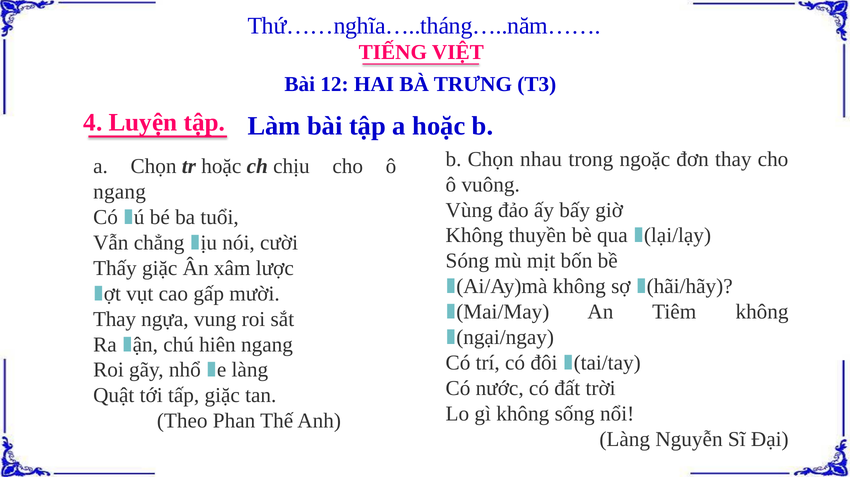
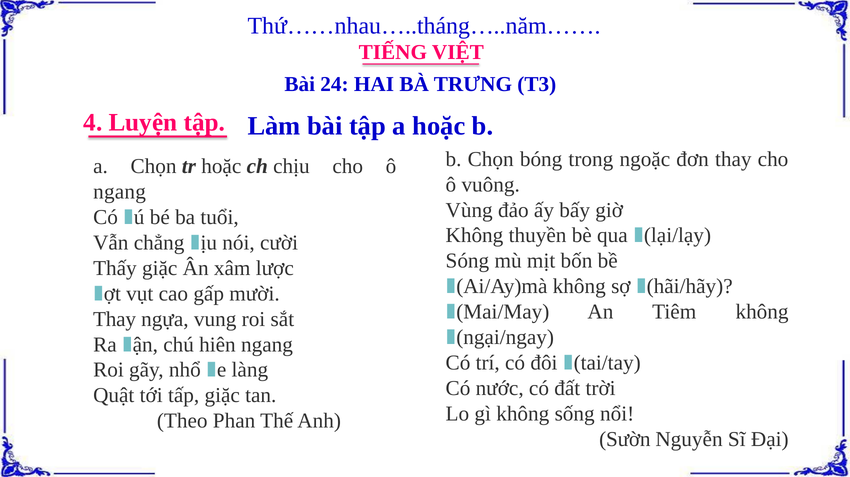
Thứ……nghĩa…..tháng…..năm……: Thứ……nghĩa…..tháng…..năm…… -> Thứ……nhau…..tháng…..năm…… (424, 26)
12: 12 -> 24 (335, 84)
nhau: nhau -> bóng (541, 159)
Làng: Làng -> Sườn (625, 440)
